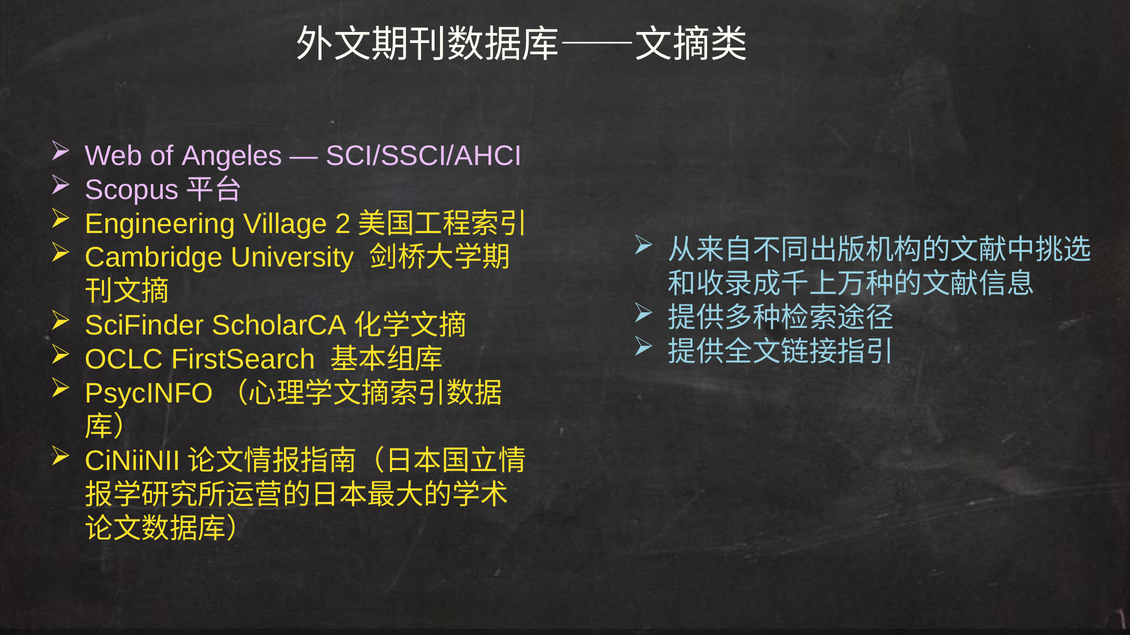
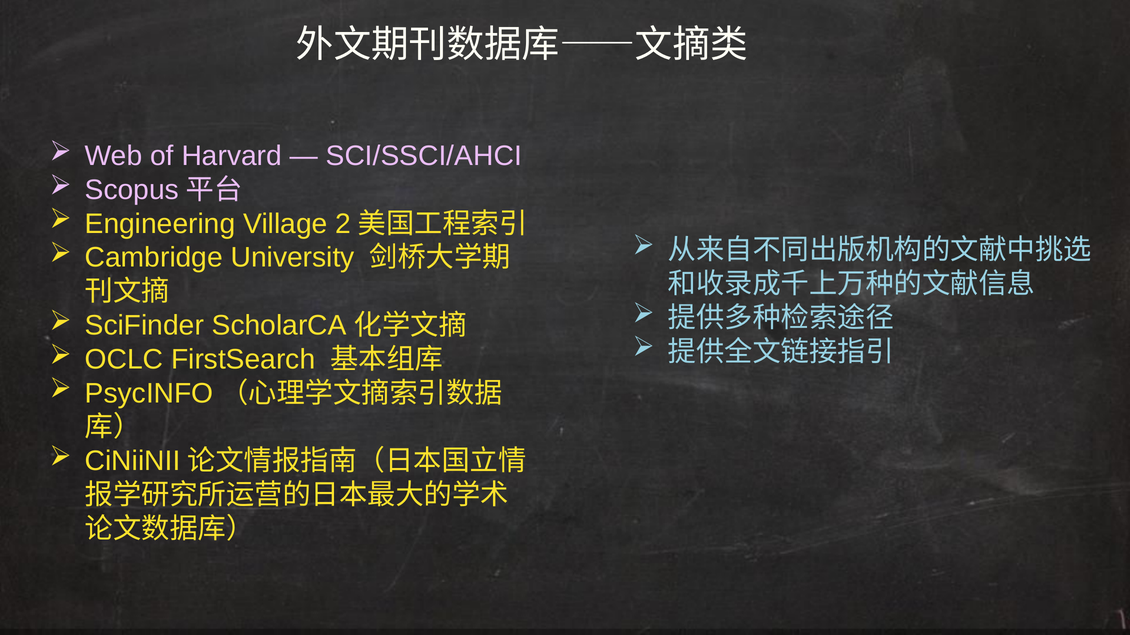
Angeles: Angeles -> Harvard (232, 156)
